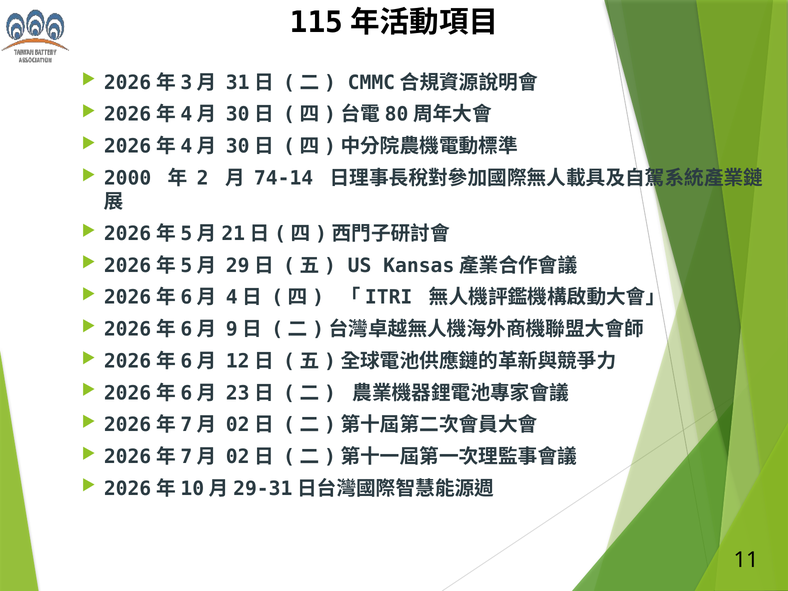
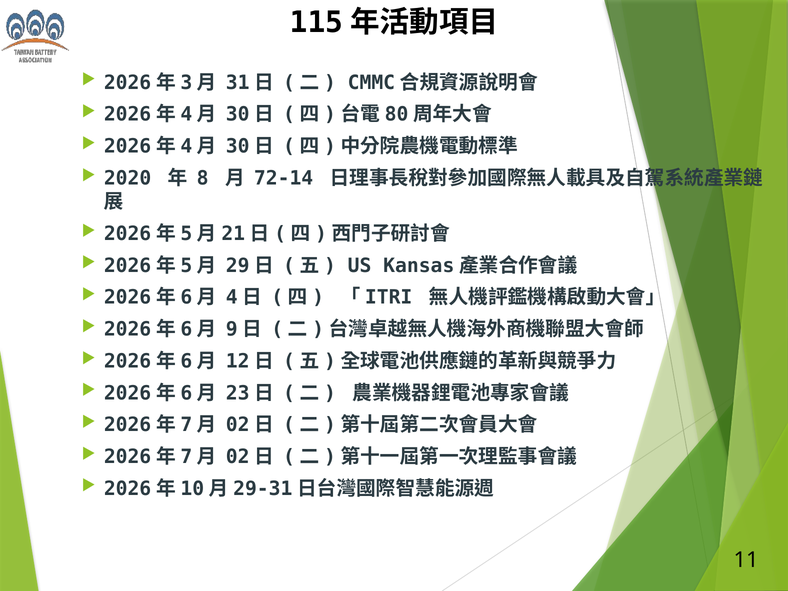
2000: 2000 -> 2020 (128, 178)
2: 2 -> 8 (203, 178)
74-14: 74-14 -> 72-14 (284, 178)
